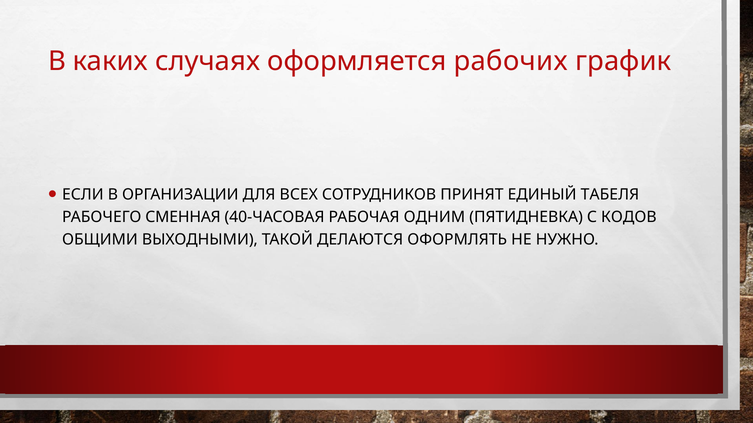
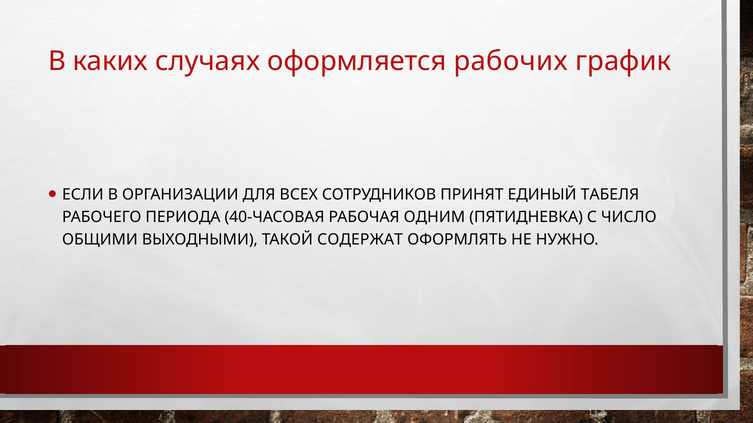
СМЕННАЯ: СМЕННАЯ -> ПЕРИОДА (183, 217)
КОДОВ: КОДОВ -> ЧИСЛО (629, 217)
ДЕЛАЮТСЯ: ДЕЛАЮТСЯ -> СОДЕРЖАТ (360, 240)
